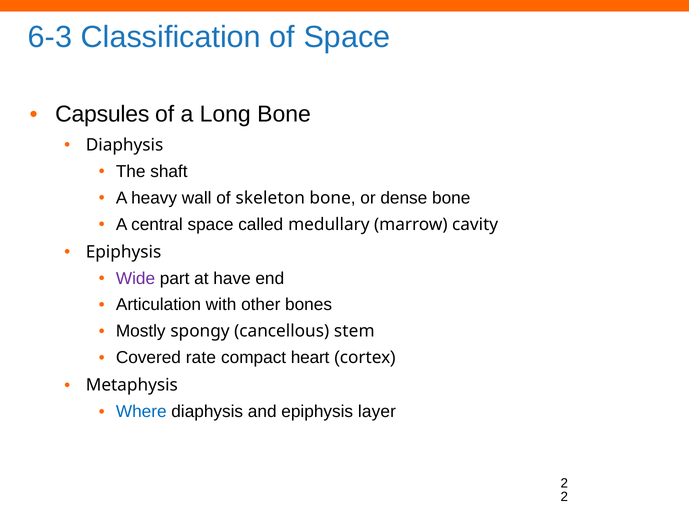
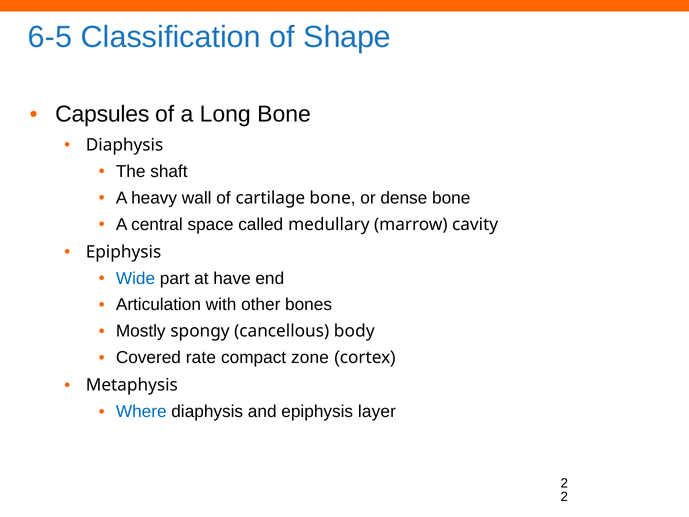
6-3: 6-3 -> 6-5 (50, 37)
of Space: Space -> Shape (347, 37)
skeleton: skeleton -> cartilage (270, 198)
Wide colour: purple -> blue (136, 278)
stem: stem -> body (354, 331)
heart: heart -> zone (310, 358)
